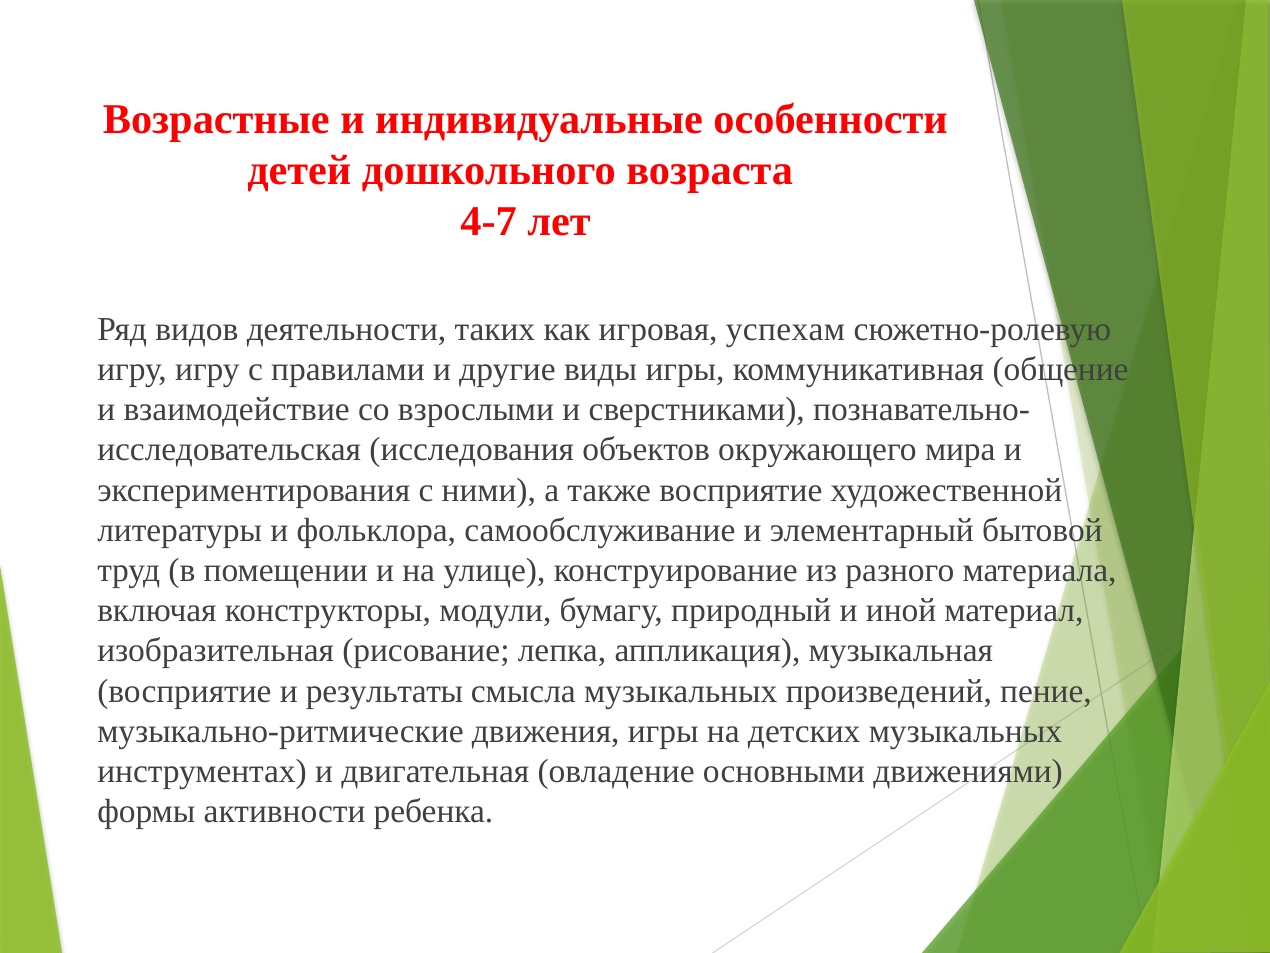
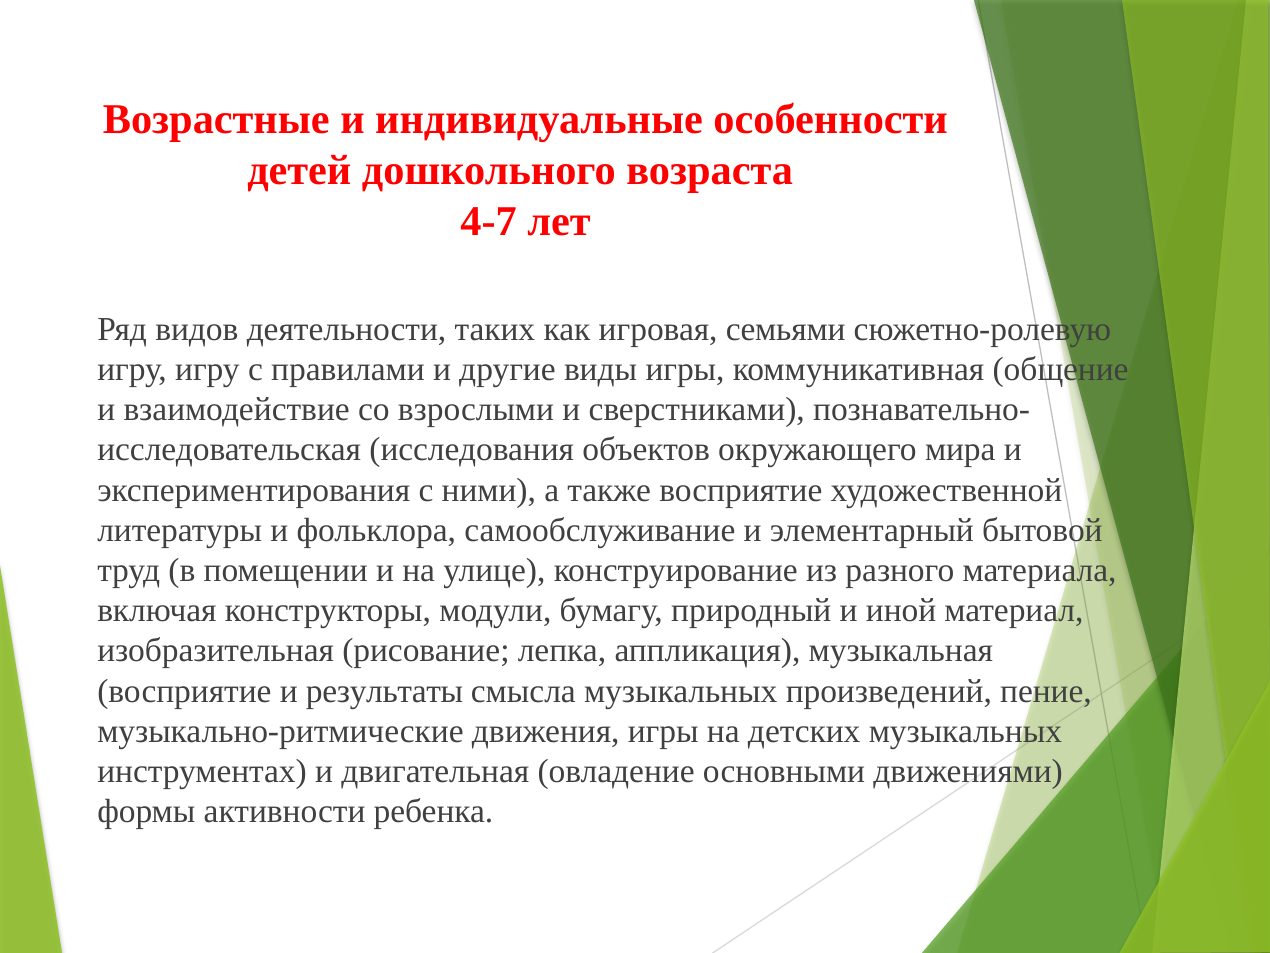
успехам: успехам -> семьями (786, 329)
